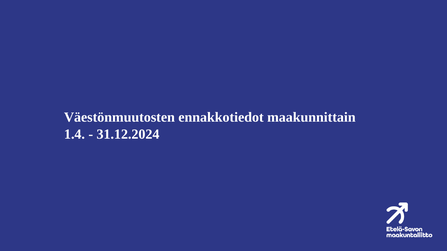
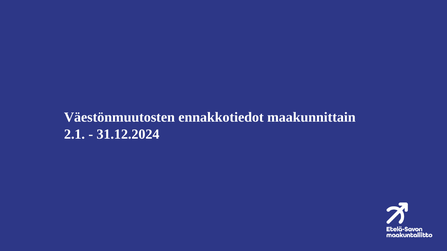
1.4: 1.4 -> 2.1 (74, 134)
